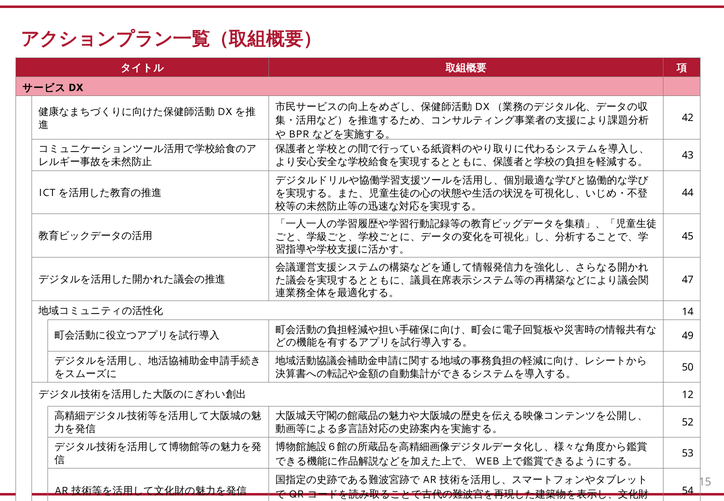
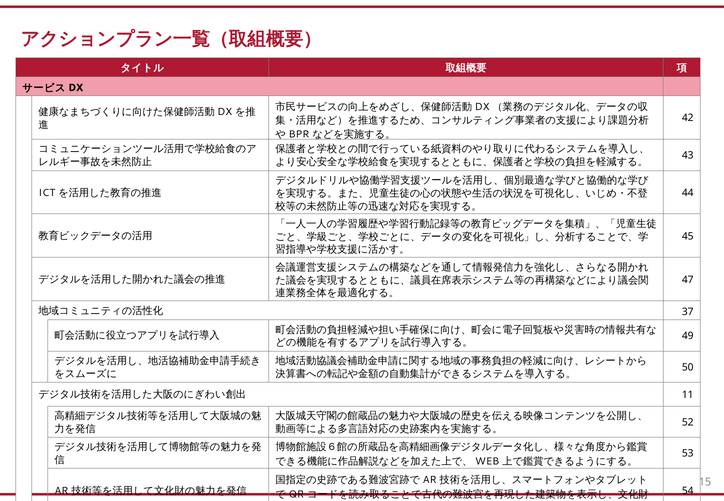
14: 14 -> 37 (688, 312)
12: 12 -> 11 (688, 395)
